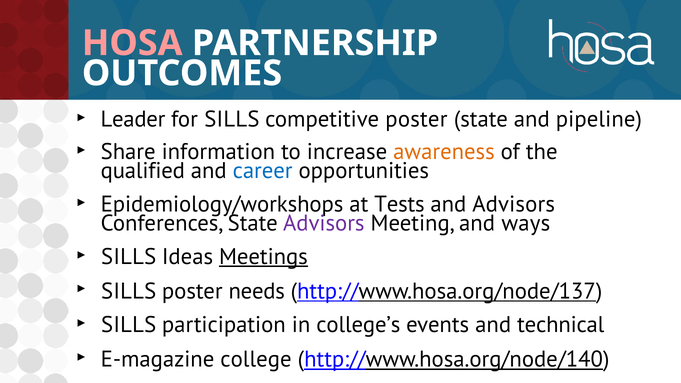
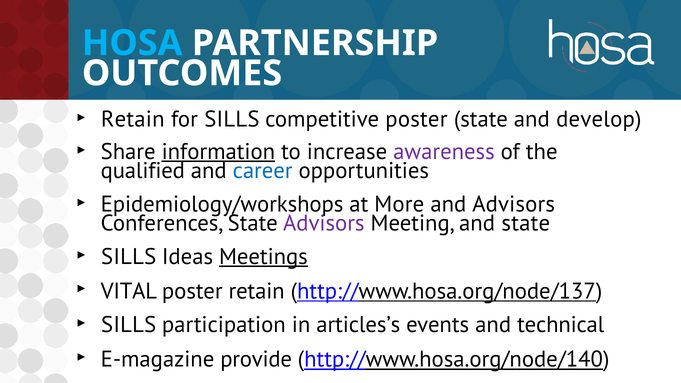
HOSA colour: pink -> light blue (132, 43)
Leader: Leader -> Retain (133, 119)
pipeline: pipeline -> develop (599, 119)
information underline: none -> present (218, 152)
awareness colour: orange -> purple (444, 152)
Tests: Tests -> More (399, 204)
and ways: ways -> state (526, 223)
SILLS: SILLS -> VITAL (129, 291)
poster needs: needs -> retain (257, 291)
college’s: college’s -> articles’s (358, 325)
college: college -> provide (256, 360)
